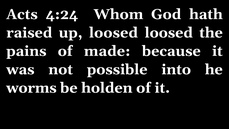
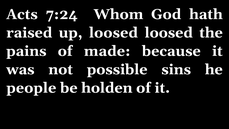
4:24: 4:24 -> 7:24 (62, 14)
into: into -> sins (176, 69)
worms: worms -> people (31, 88)
